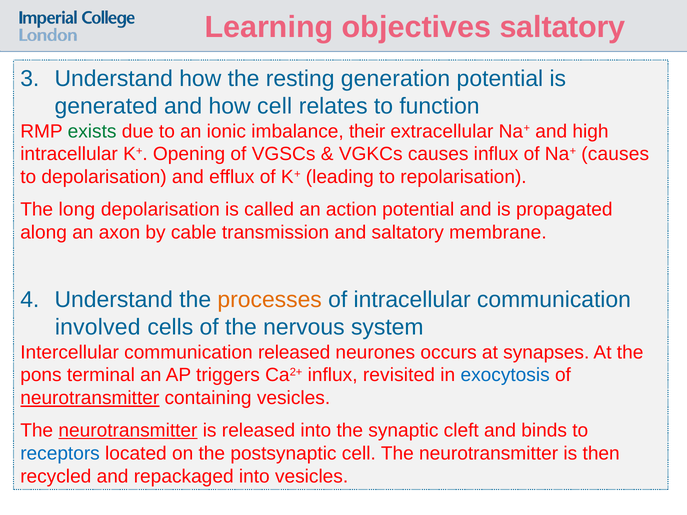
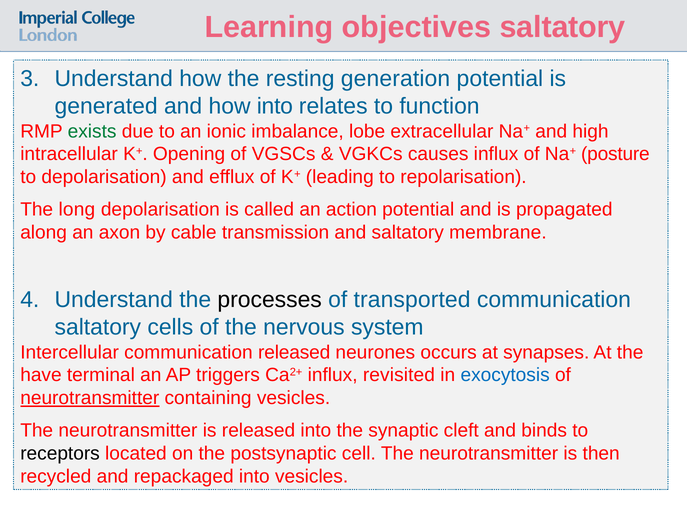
how cell: cell -> into (275, 106)
their: their -> lobe (367, 131)
Na+ causes: causes -> posture (615, 154)
processes colour: orange -> black (270, 300)
of intracellular: intracellular -> transported (412, 300)
involved: involved -> saltatory (98, 327)
pons: pons -> have (41, 375)
neurotransmitter underline: present -> none (128, 431)
receptors colour: blue -> black (60, 454)
